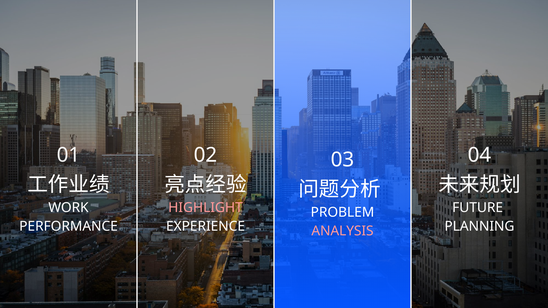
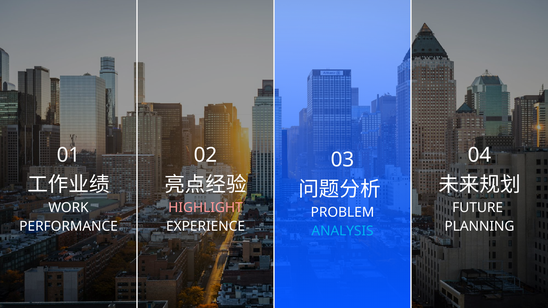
ANALYSIS colour: pink -> light blue (342, 231)
